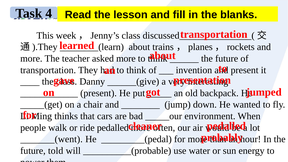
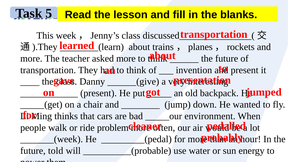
4: 4 -> 5 (49, 13)
ride pedalled: pedalled -> problem (113, 128)
_______(went: _______(went -> _______(week (52, 139)
